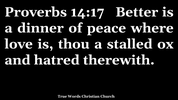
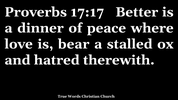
14:17: 14:17 -> 17:17 (87, 12)
thou: thou -> bear (74, 44)
